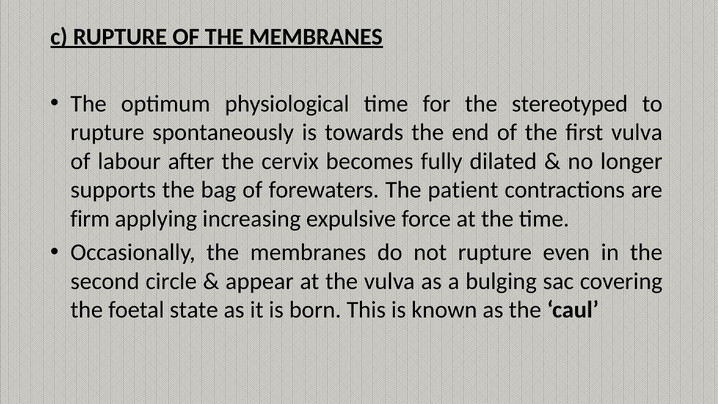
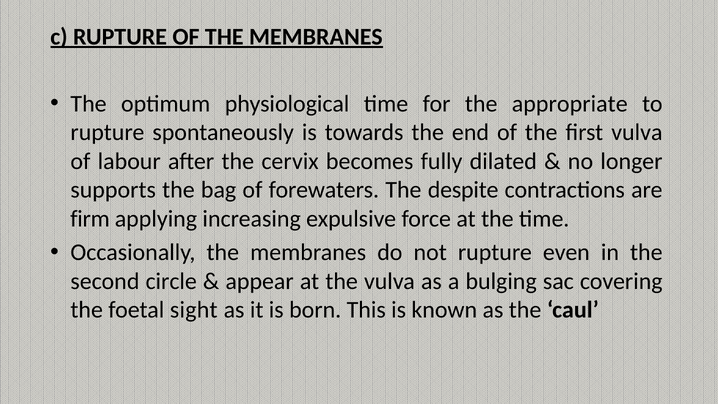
stereotyped: stereotyped -> appropriate (570, 104)
patient: patient -> despite (463, 190)
state: state -> sight (194, 310)
